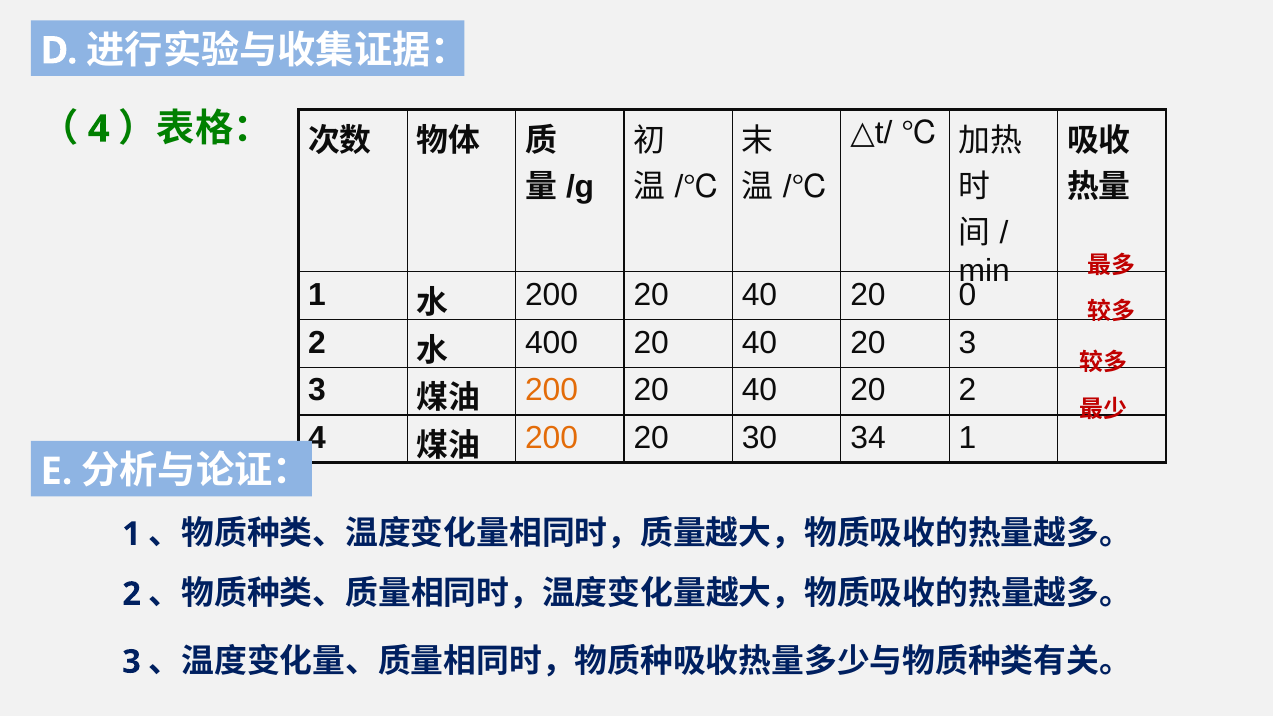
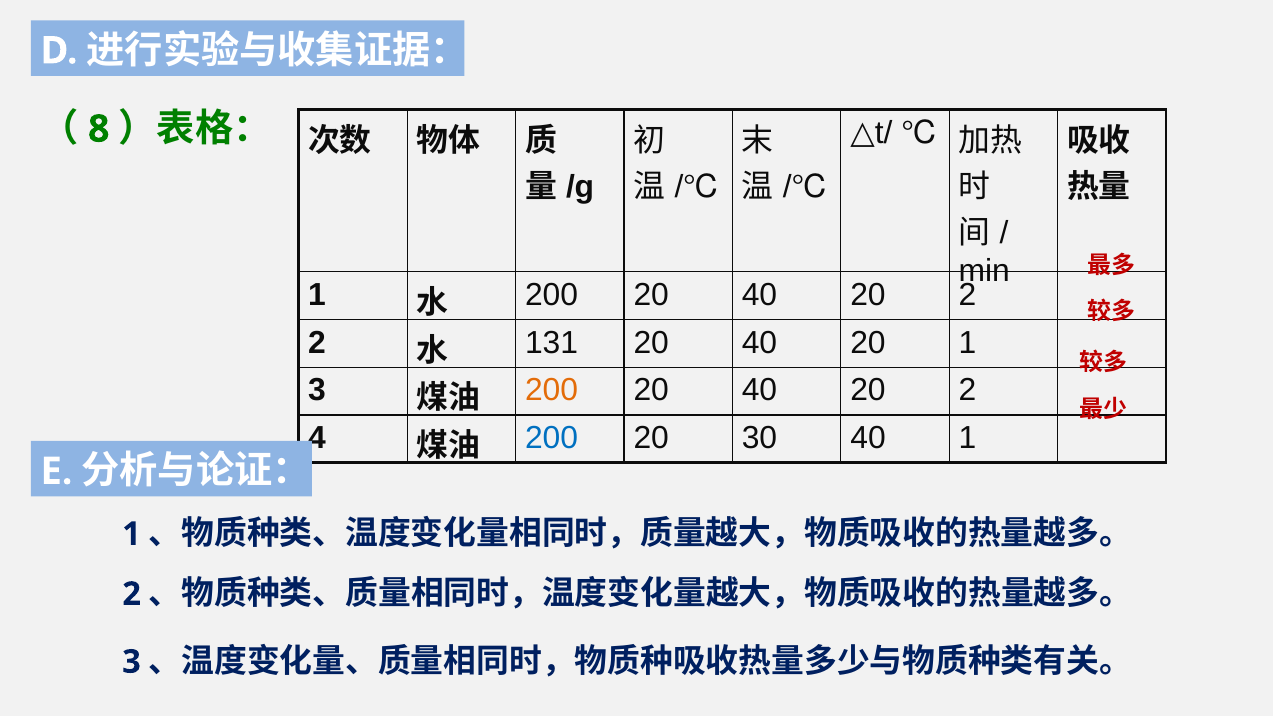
4: 4 -> 8 (99, 129)
0: 0 -> 2 (968, 295)
400: 400 -> 131 (552, 343)
20 3: 3 -> 1 (968, 343)
200 colour: orange -> blue (552, 438)
30 34: 34 -> 40 (868, 438)
